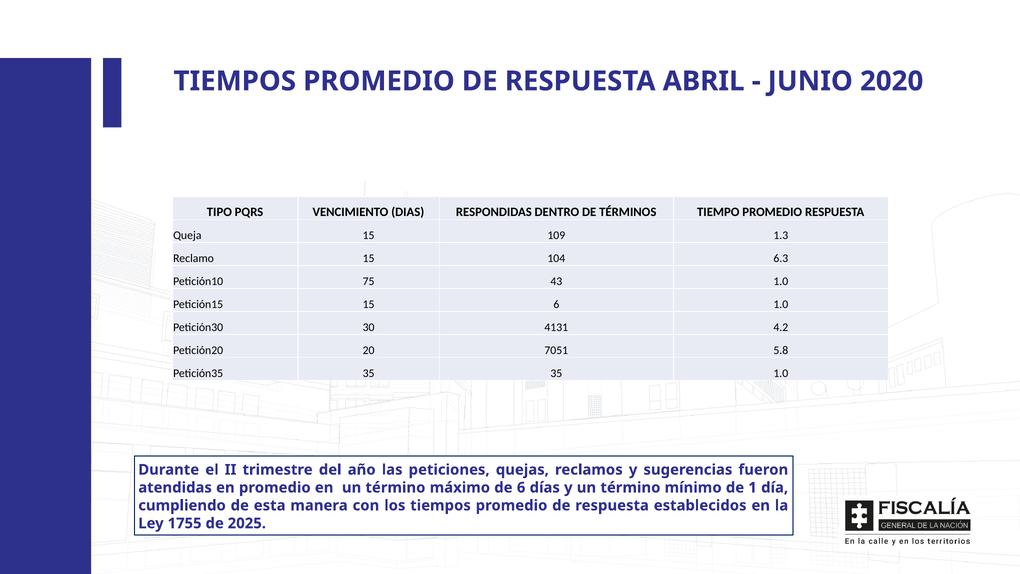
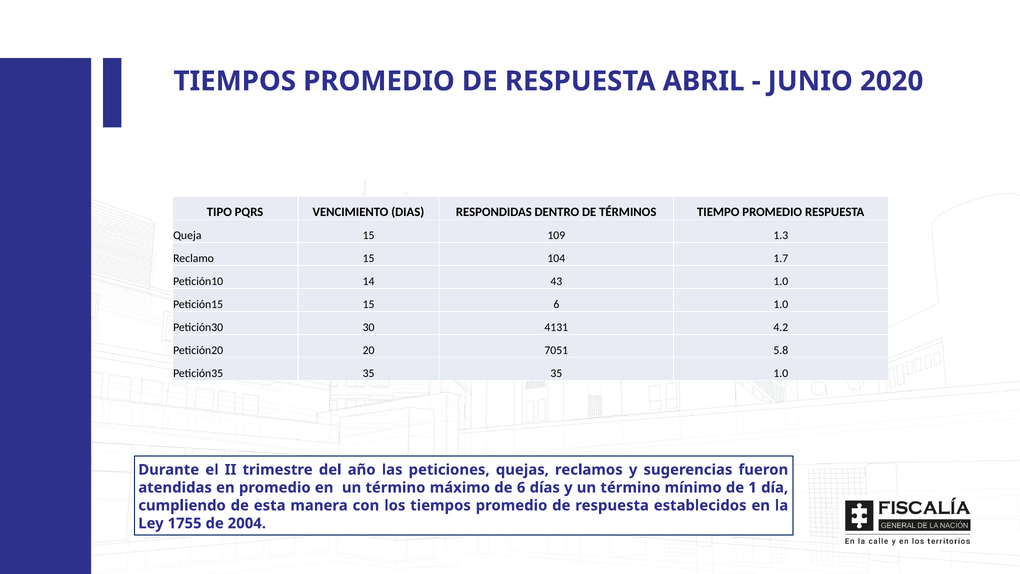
6.3: 6.3 -> 1.7 (781, 258)
75: 75 -> 14 (369, 281)
2025: 2025 -> 2004 (247, 523)
